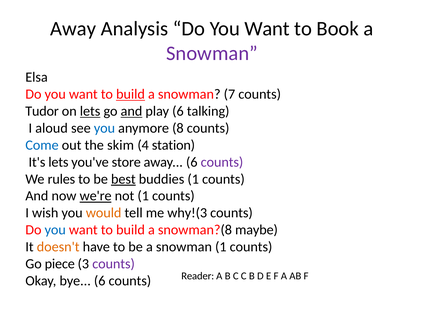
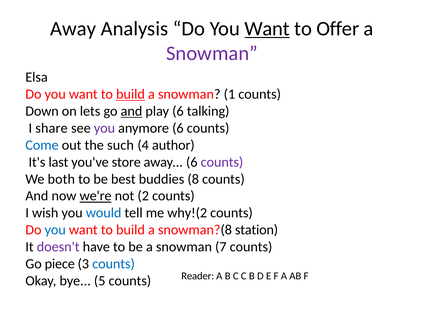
Want underline: none -> present (267, 29)
Book: Book -> Offer (338, 29)
7: 7 -> 1 (229, 94)
Tudor: Tudor -> Down (42, 111)
lets underline: present -> none (90, 111)
aloud: aloud -> share (52, 128)
you colour: blue -> purple (104, 128)
anymore 8: 8 -> 6 (178, 128)
skim: skim -> such (121, 145)
station: station -> author (173, 145)
It's lets: lets -> last (58, 162)
rules: rules -> both (61, 179)
best underline: present -> none (123, 179)
buddies 1: 1 -> 8 (193, 179)
not 1: 1 -> 2 (143, 196)
would colour: orange -> blue (104, 213)
why!(3: why!(3 -> why!(2 (187, 213)
maybe: maybe -> station (256, 230)
doesn't colour: orange -> purple (58, 247)
snowman 1: 1 -> 7 (221, 247)
counts colour: purple -> blue (114, 264)
bye 6: 6 -> 5 (100, 281)
